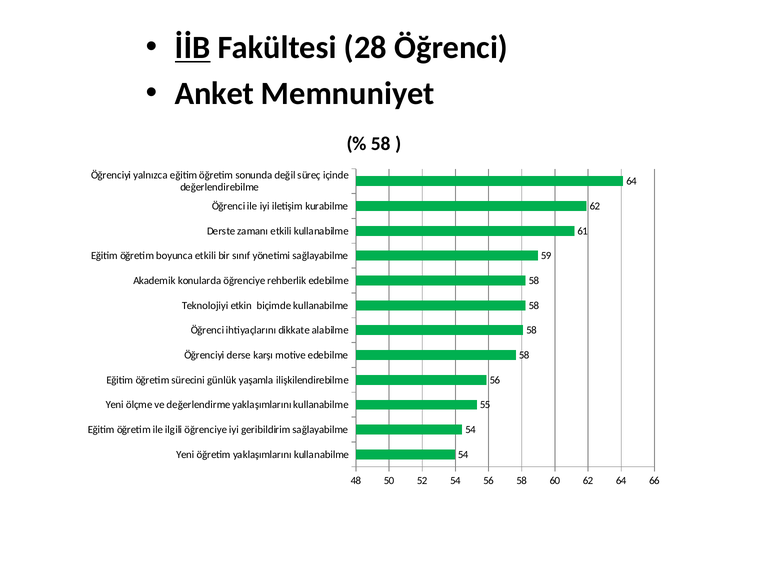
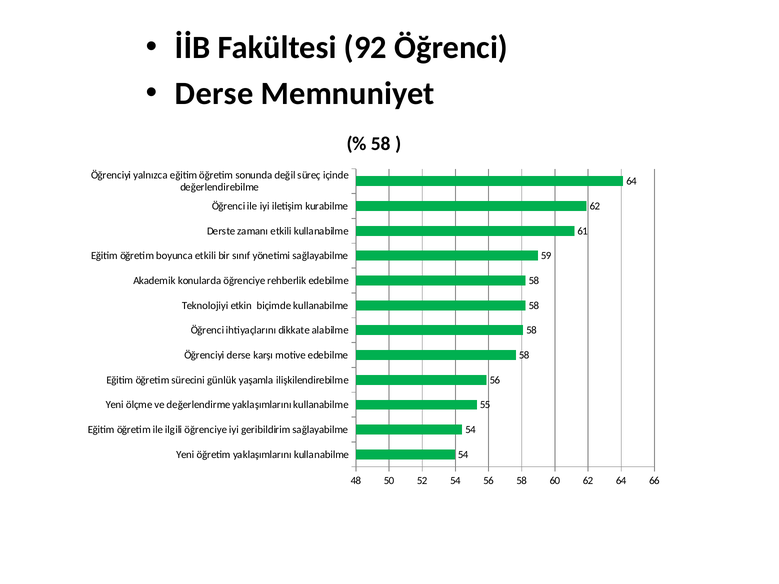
İİB underline: present -> none (193, 48)
28: 28 -> 92 (365, 48)
Anket: Anket -> Derse (214, 94)
